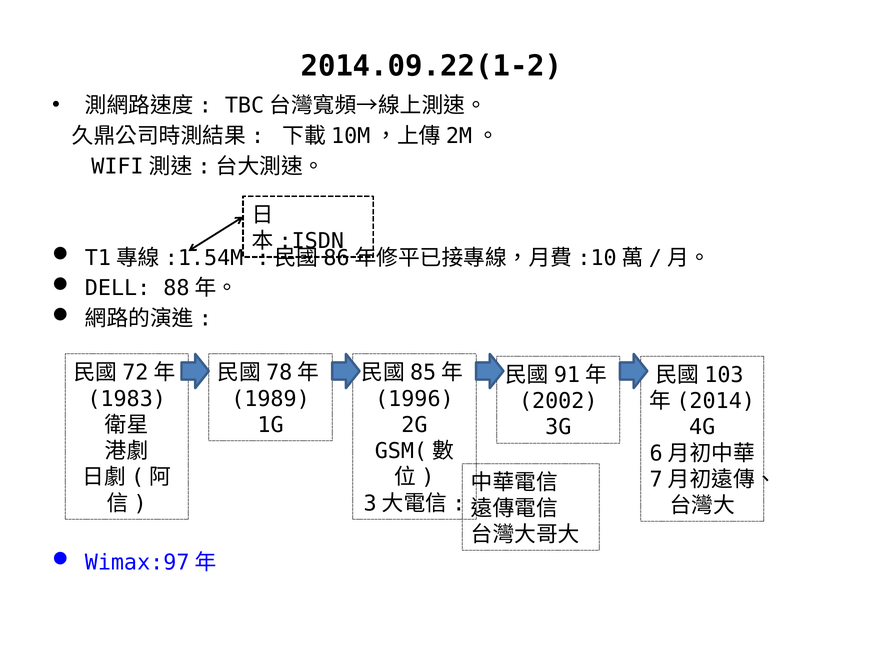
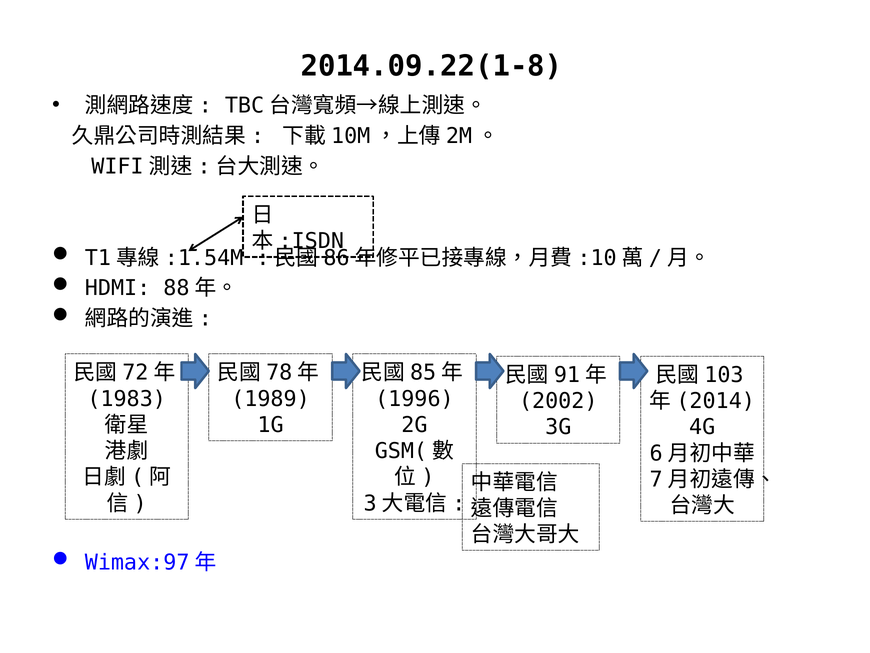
2014.09.22(1-2: 2014.09.22(1-2 -> 2014.09.22(1-8 (432, 66)
DELL: DELL -> HDMI (118, 288)
